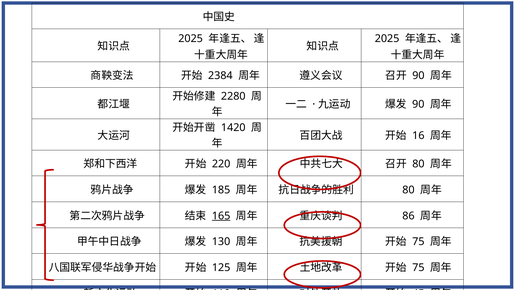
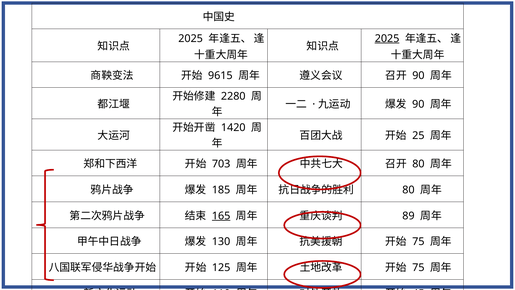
2025 underline: none -> present (387, 38)
2384: 2384 -> 9615 (220, 76)
16: 16 -> 25 (418, 135)
220: 220 -> 703 (221, 164)
86: 86 -> 89 (408, 216)
